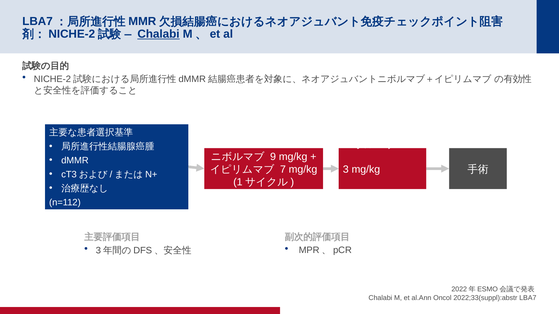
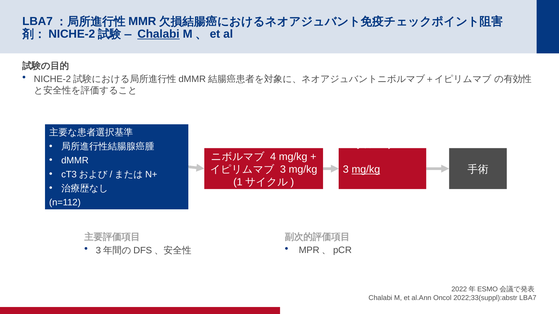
9: 9 -> 4 (273, 157)
mg/kg underline: none -> present (366, 170)
7: 7 -> 3 (283, 170)
